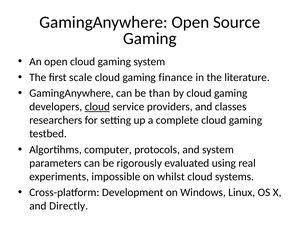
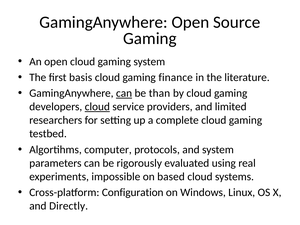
scale: scale -> basis (81, 77)
can underline: none -> present (124, 93)
classes: classes -> limited (231, 107)
whilst: whilst -> based (171, 177)
Development: Development -> Configuration (133, 193)
